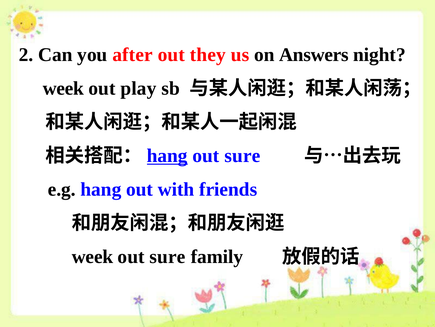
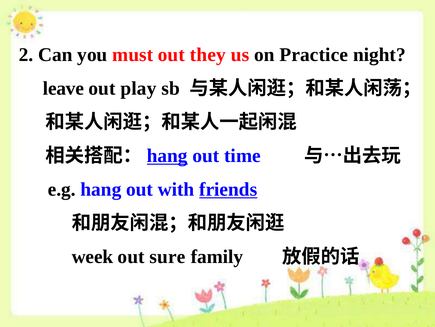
after: after -> must (133, 55)
Answers: Answers -> Practice (314, 55)
week: week -> leave (63, 88)
sure: sure -> time (242, 155)
friends underline: none -> present (228, 189)
